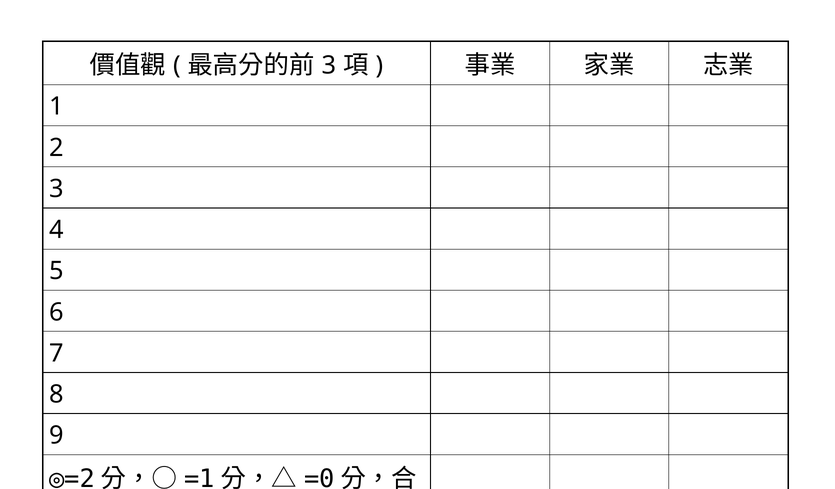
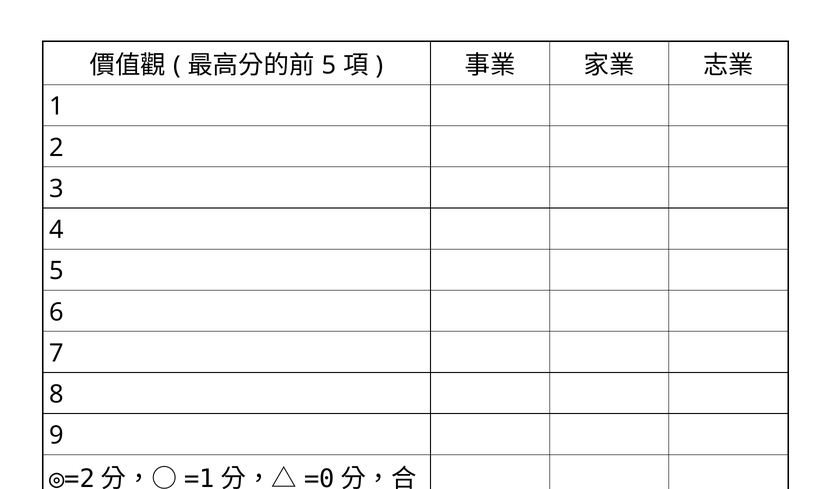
3: 3 -> 5 (329, 66)
